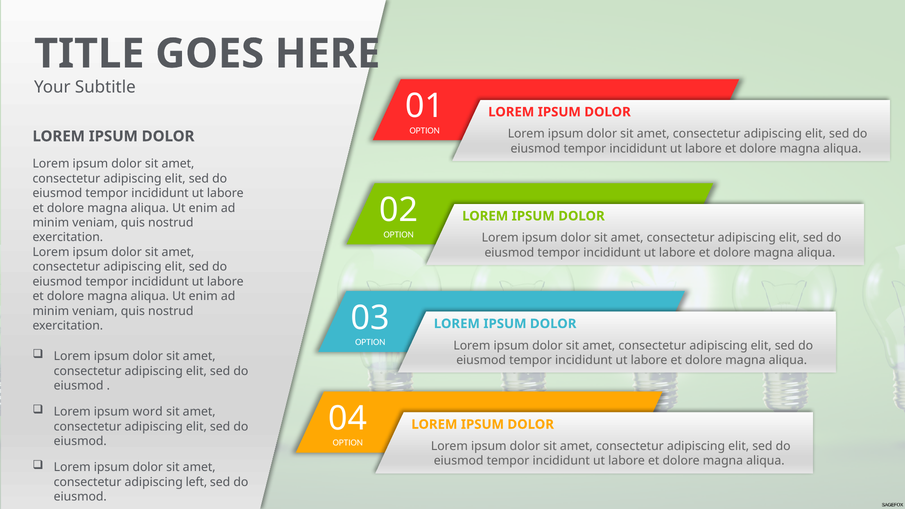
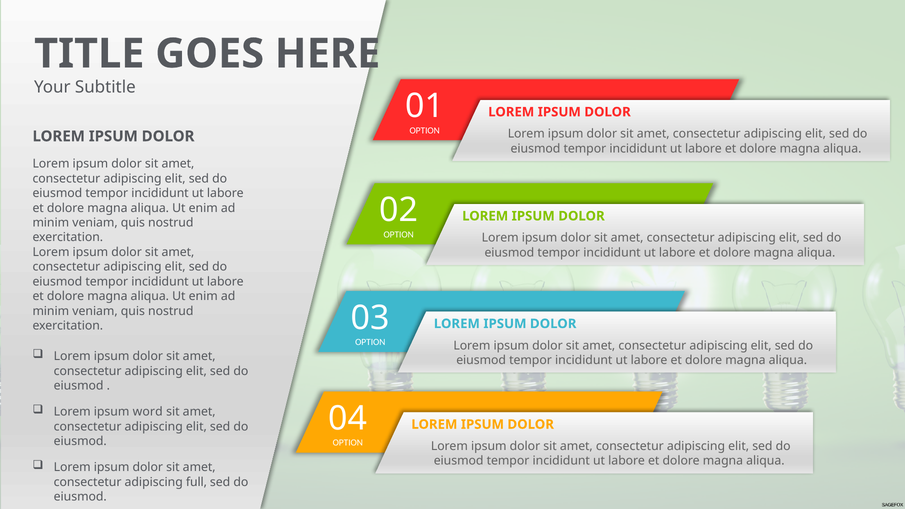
left: left -> full (196, 482)
